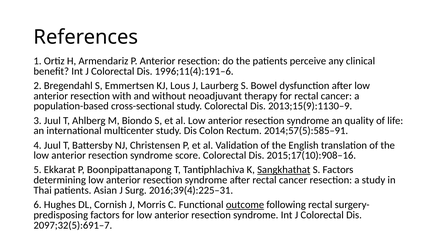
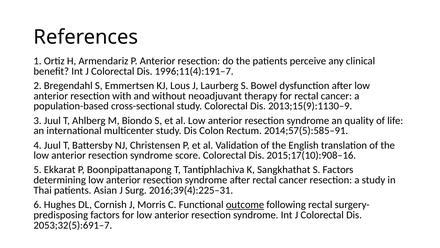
1996;11(4):191–6: 1996;11(4):191–6 -> 1996;11(4):191–7 (194, 71)
Sangkhathat underline: present -> none (284, 169)
2097;32(5):691–7: 2097;32(5):691–7 -> 2053;32(5):691–7 (73, 225)
